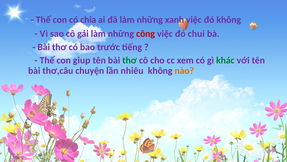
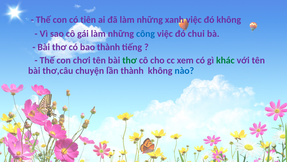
chia: chia -> tiên (88, 20)
công colour: red -> blue (146, 34)
bao trước: trước -> thành (109, 47)
giup: giup -> chơi (82, 60)
lần nhiêu: nhiêu -> thành (132, 71)
nào colour: orange -> blue (184, 71)
